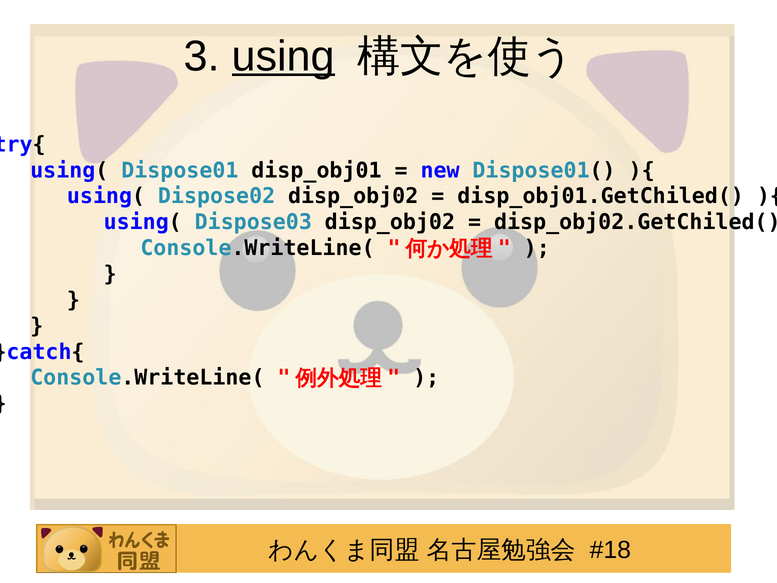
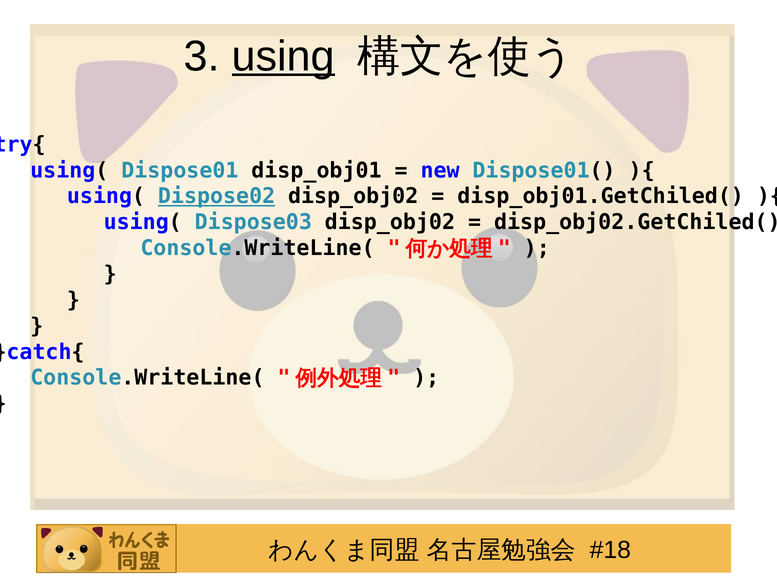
Dispose02 underline: none -> present (217, 196)
